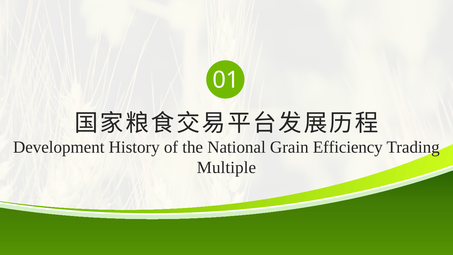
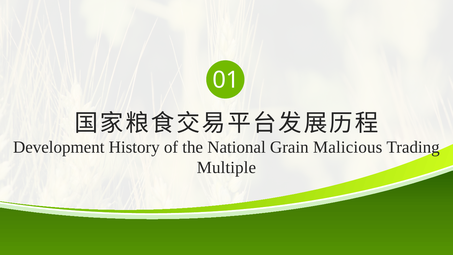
Efficiency: Efficiency -> Malicious (348, 147)
